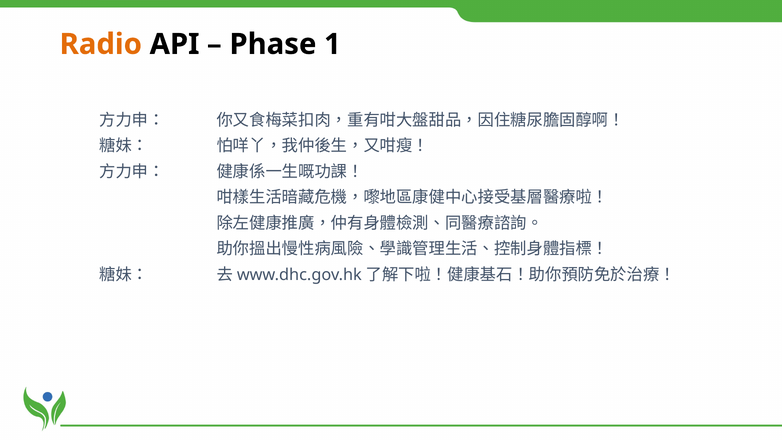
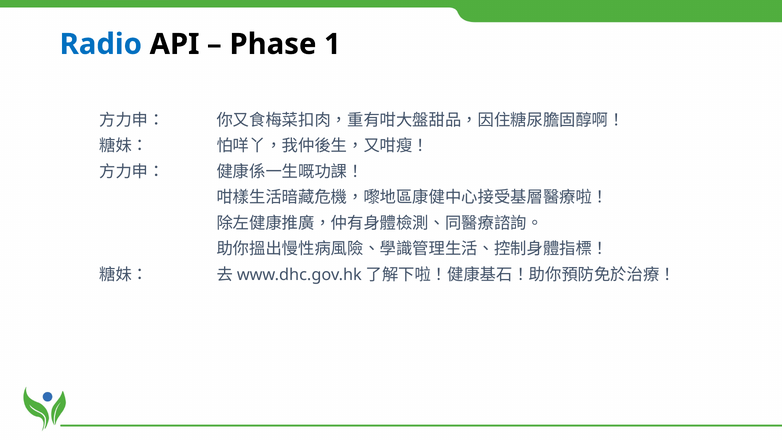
Radio colour: orange -> blue (101, 44)
